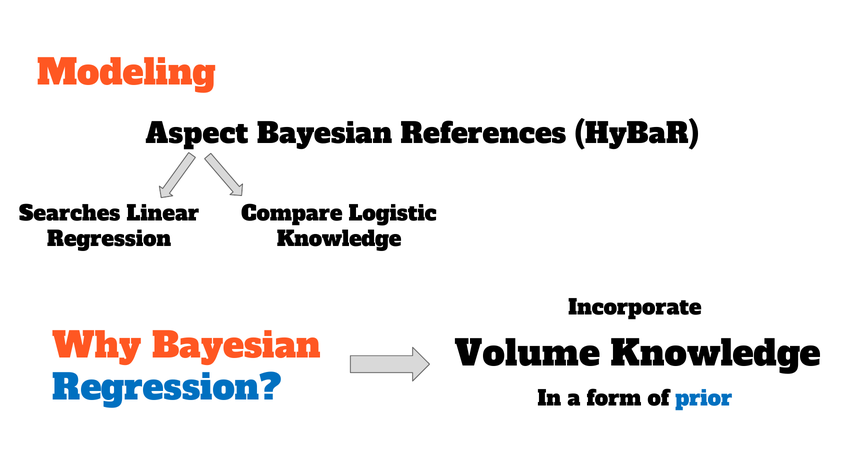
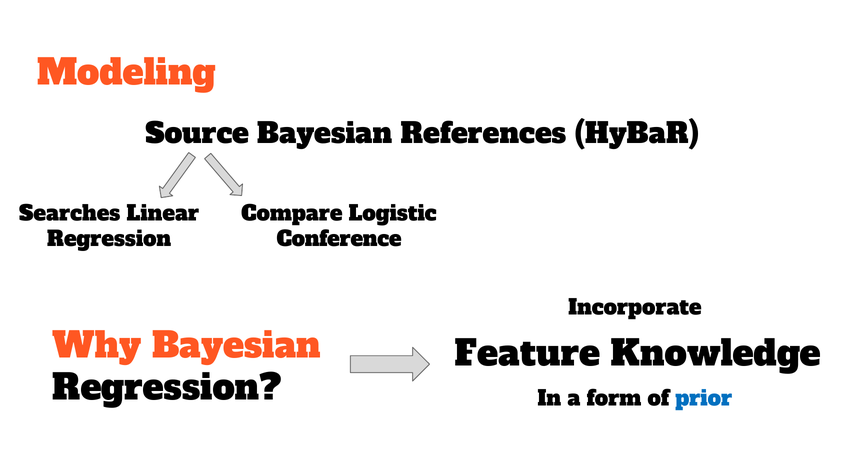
Aspect: Aspect -> Source (197, 134)
Knowledge: Knowledge -> Conference (339, 239)
Volume: Volume -> Feature (528, 354)
Regression colour: blue -> black (167, 388)
